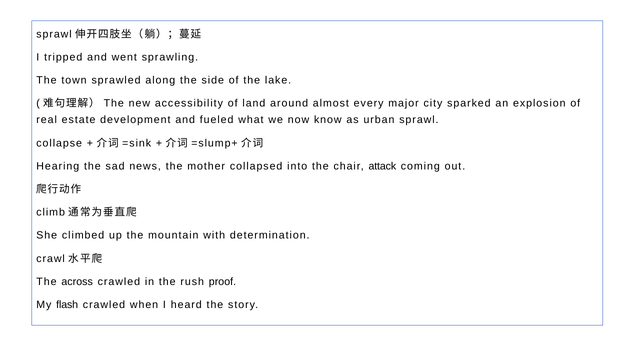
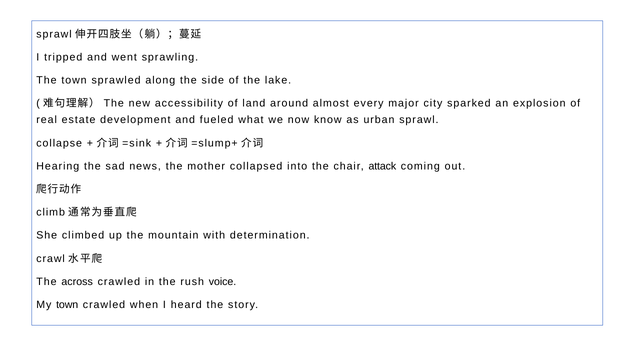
proof: proof -> voice (223, 282)
My flash: flash -> town (67, 305)
